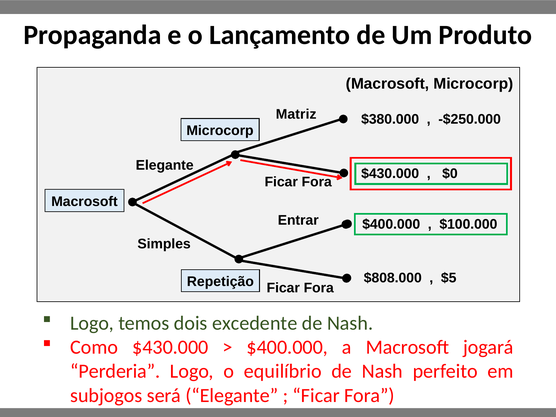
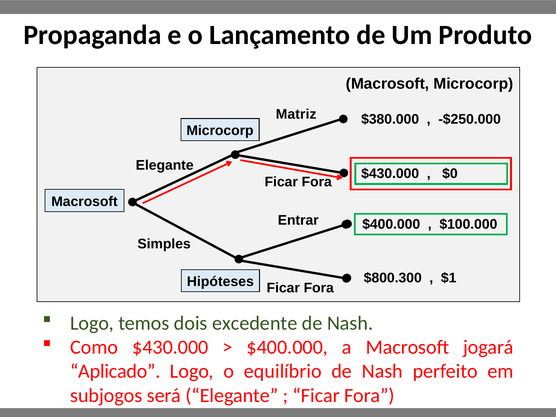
$808.000: $808.000 -> $800.300 (393, 278)
$5: $5 -> $1 (449, 278)
Repetição: Repetição -> Hipóteses (220, 282)
Perderia: Perderia -> Aplicado (115, 371)
